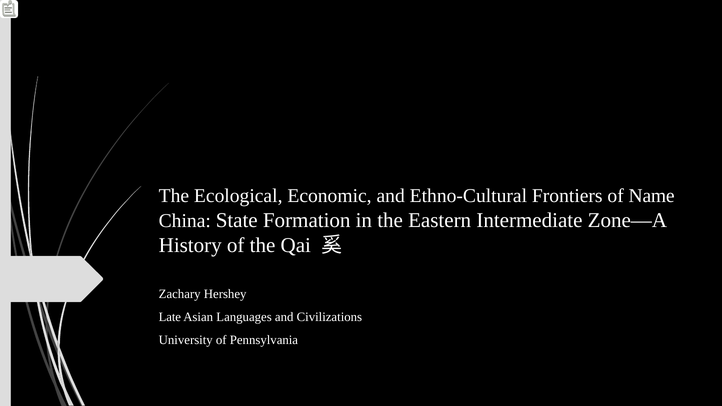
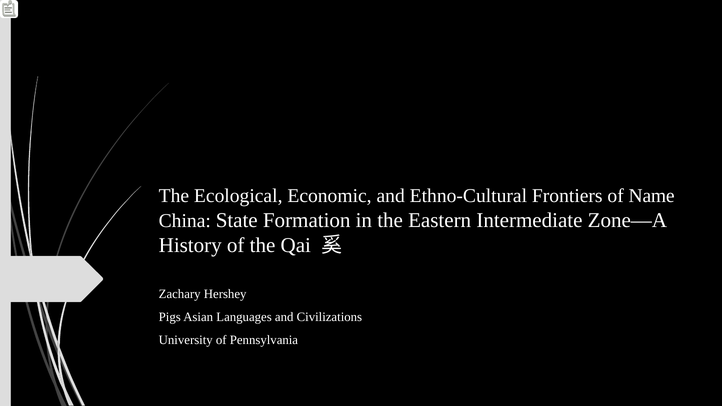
Late: Late -> Pigs (170, 317)
